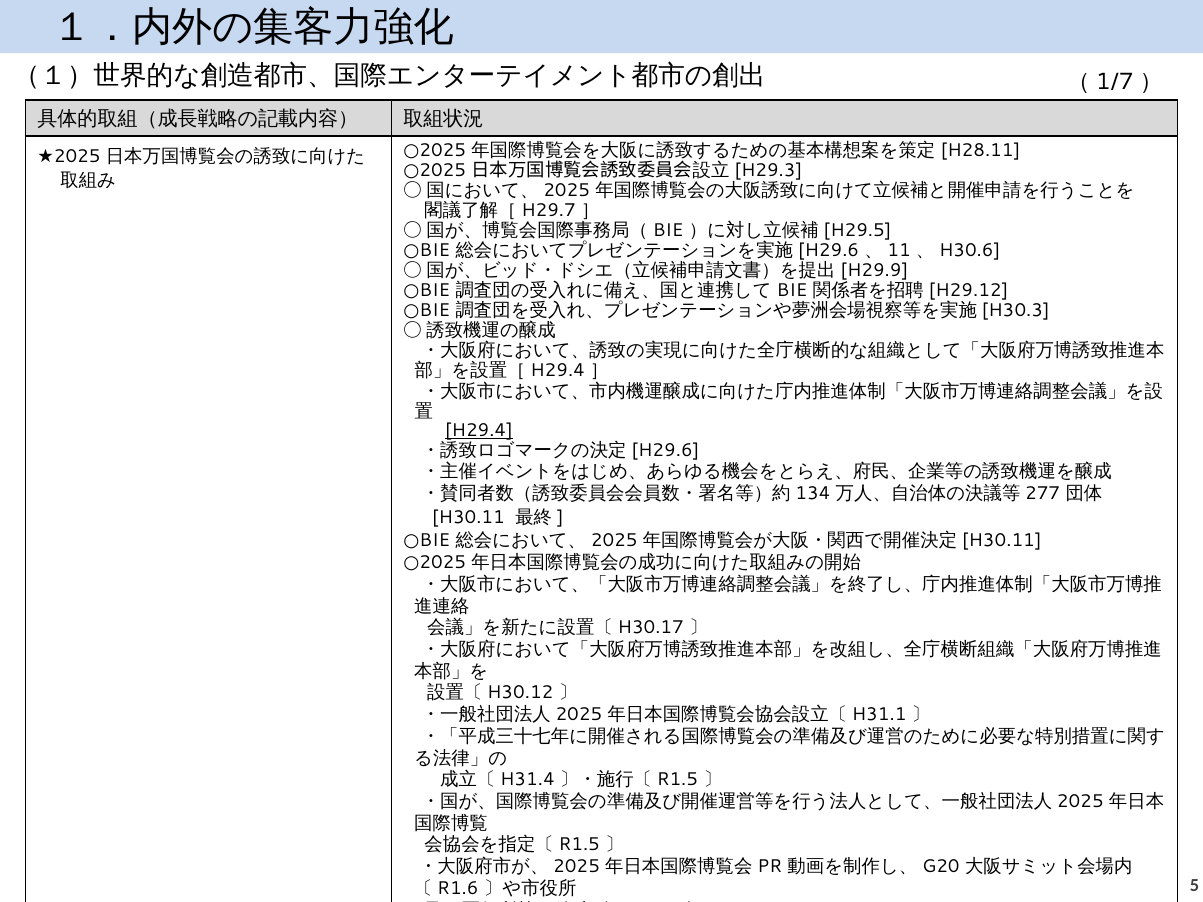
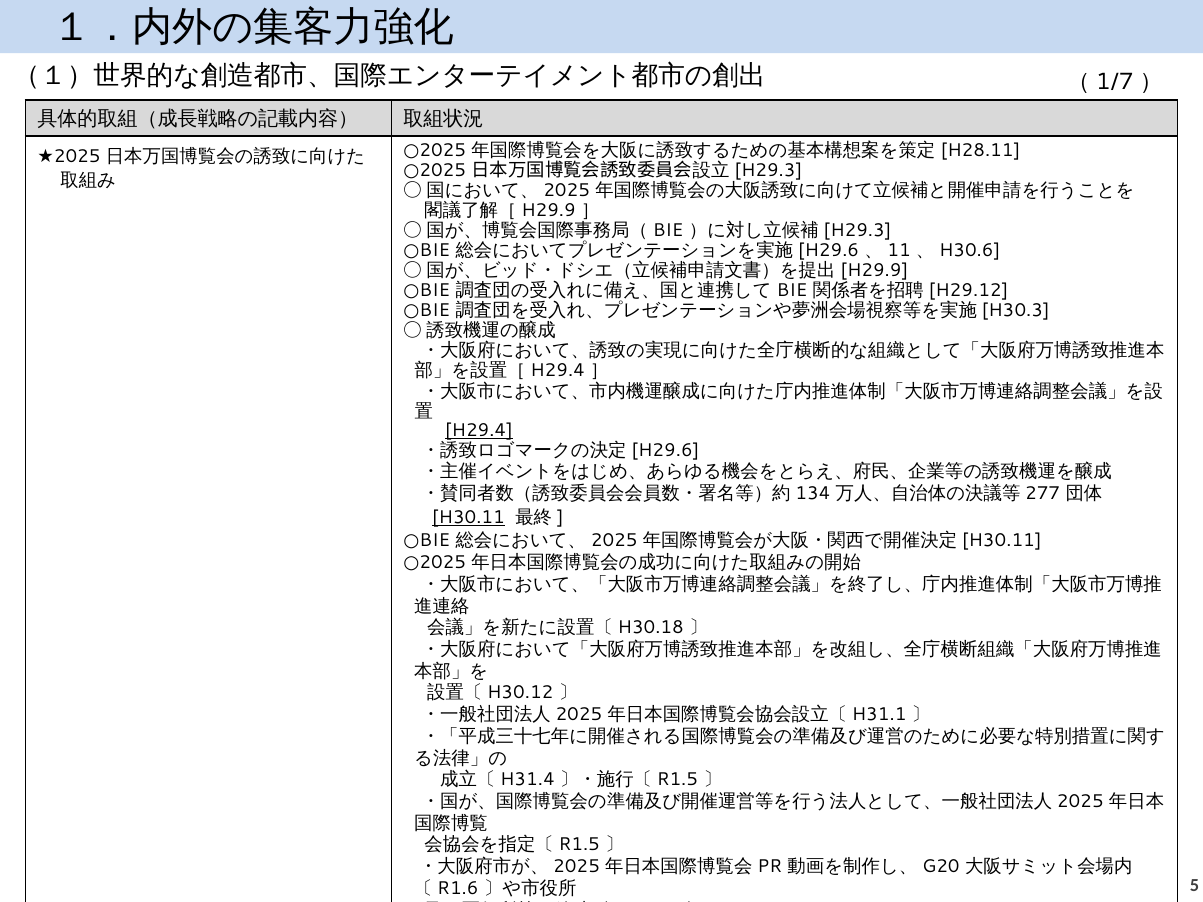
H29.7: H29.7 -> H29.9 (549, 210)
H29.5: H29.5 -> H29.3 (858, 230)
H30.11 underline: none -> present (468, 517)
H30.17: H30.17 -> H30.18 (651, 628)
